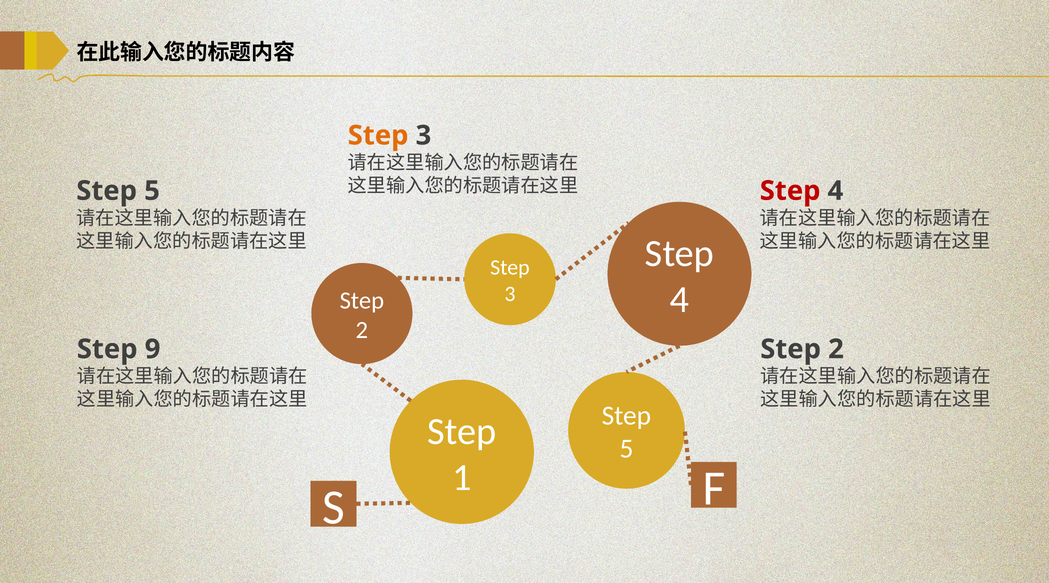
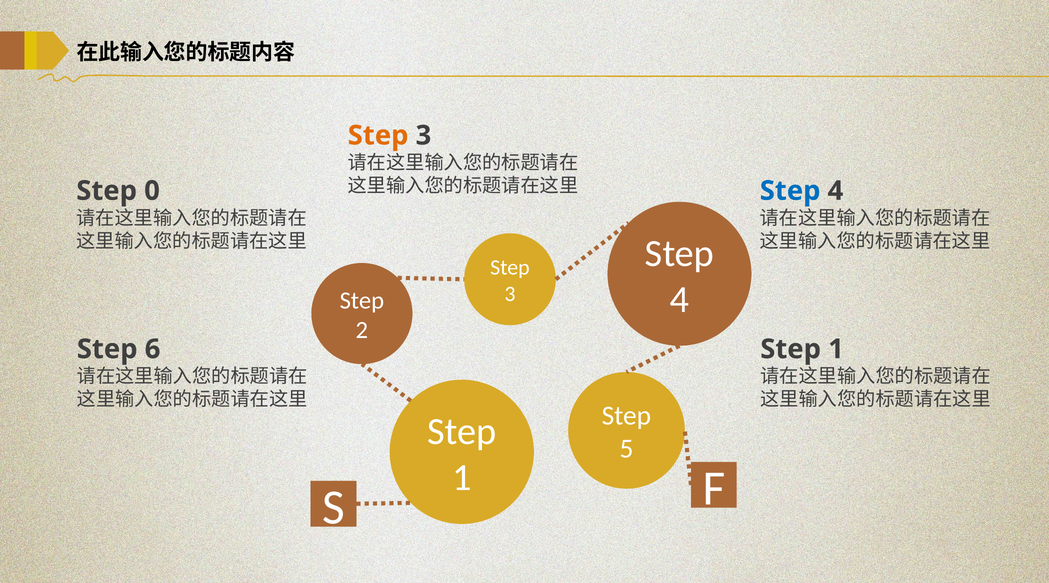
5: 5 -> 0 (152, 191)
Step colour: red -> blue (790, 191)
9: 9 -> 6 (153, 349)
2: 2 -> 1 (836, 349)
